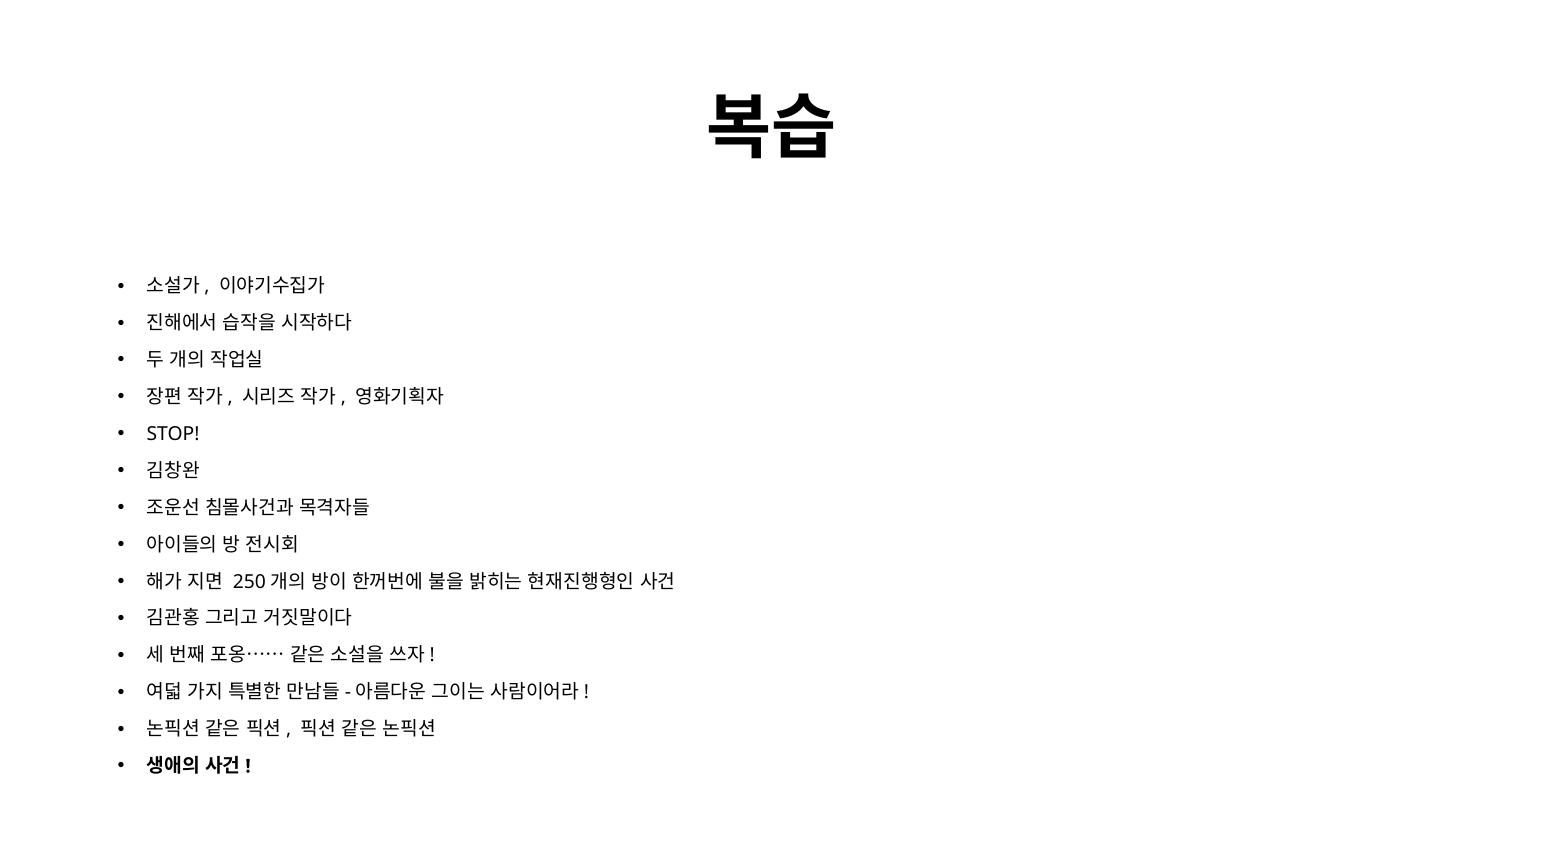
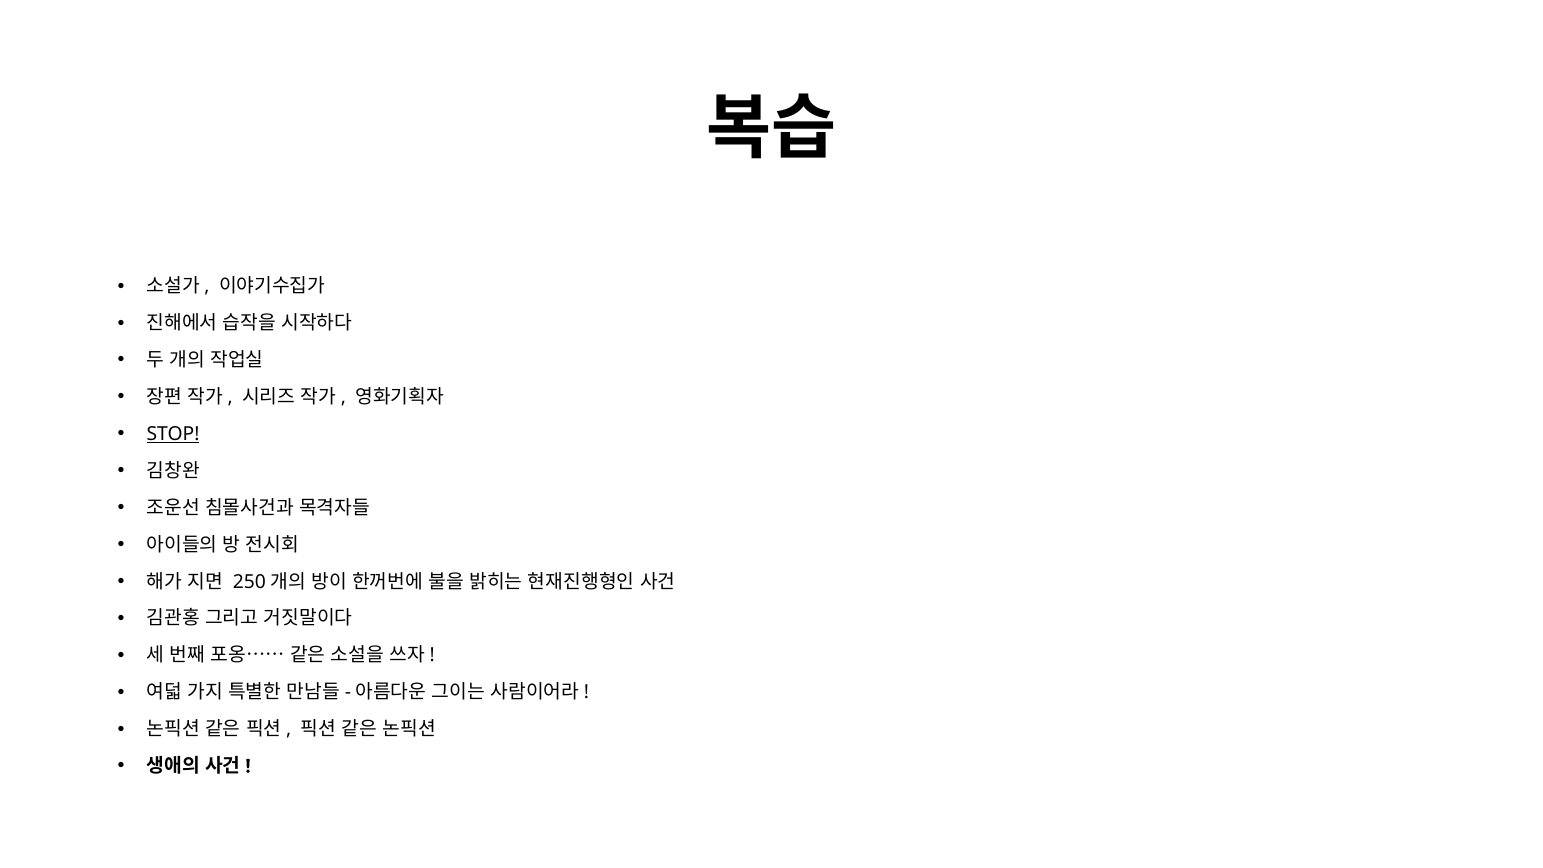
STOP underline: none -> present (173, 434)
